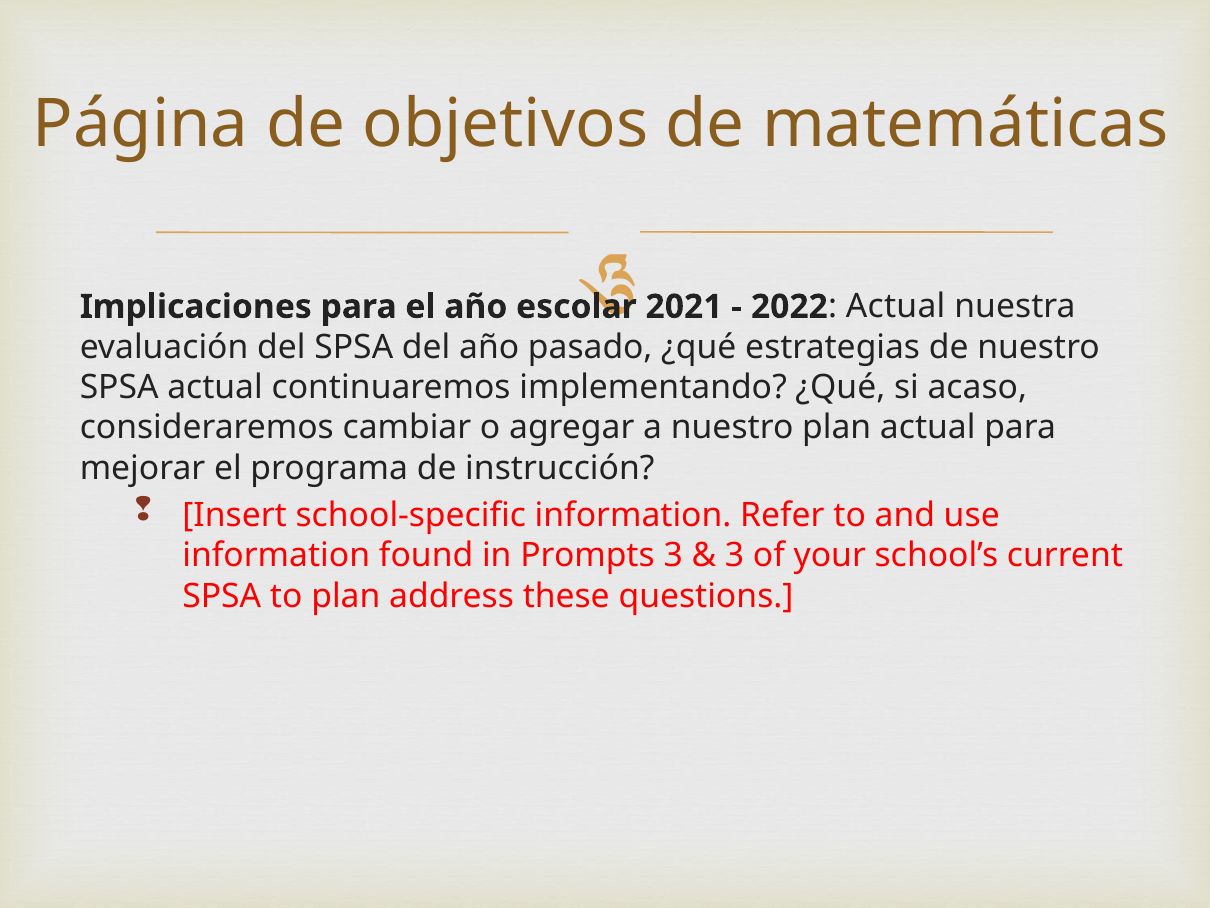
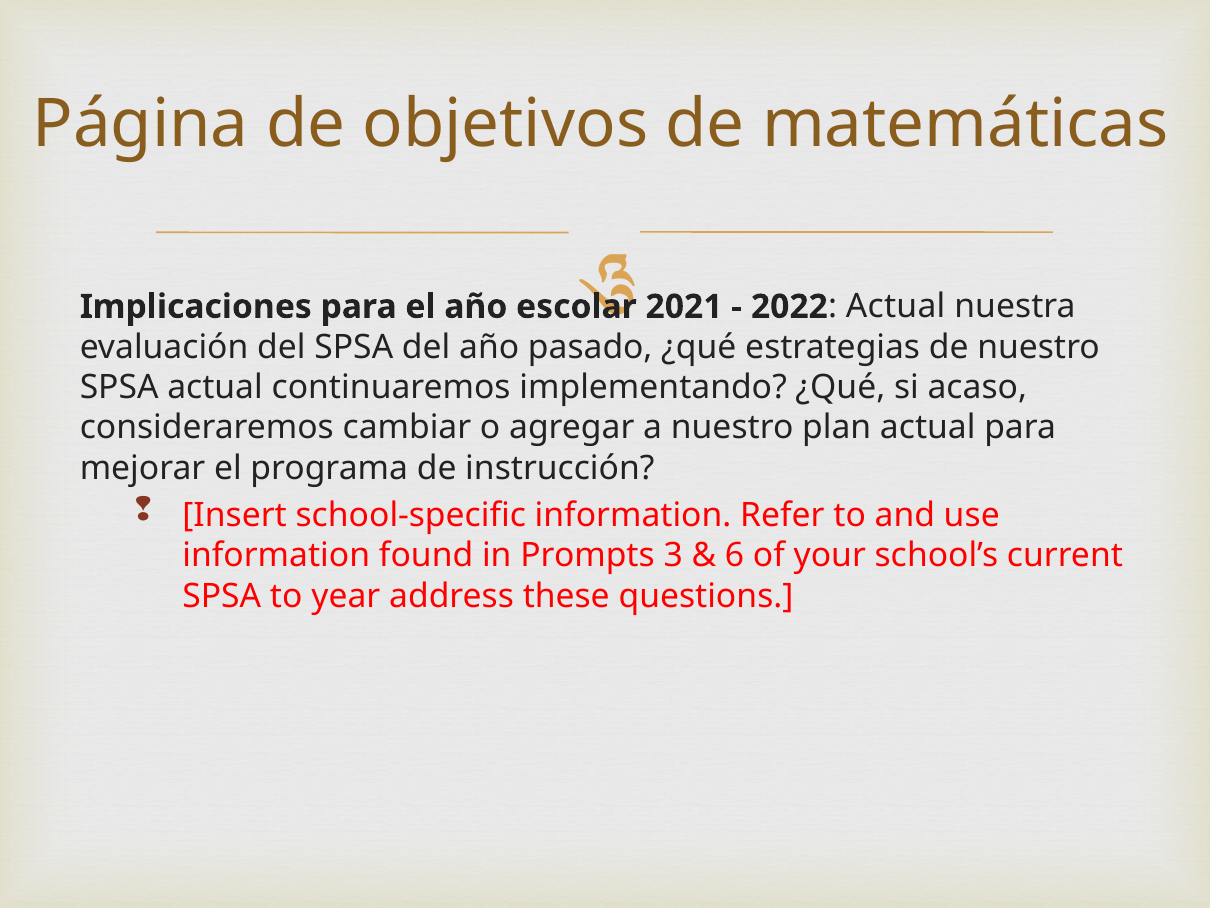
3: 3 -> 6 (735, 555)
to plan: plan -> year (346, 596)
